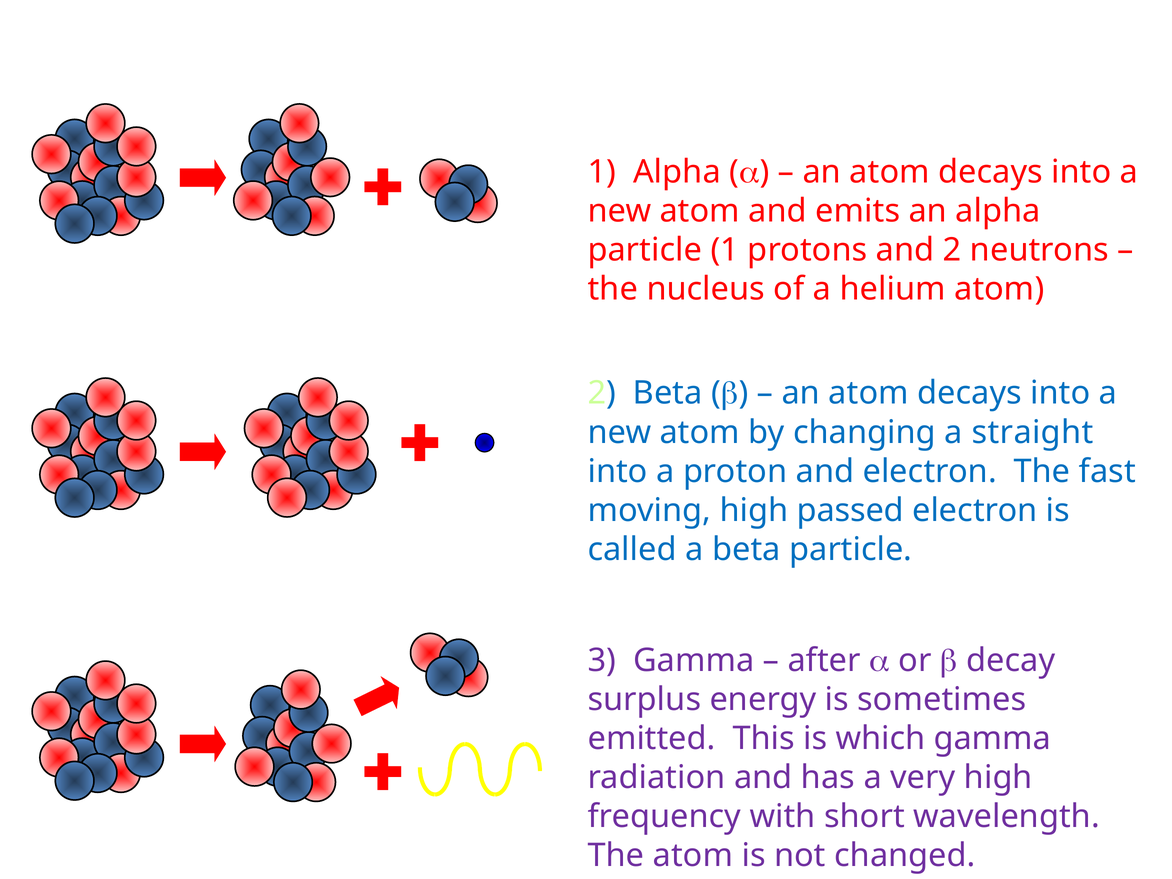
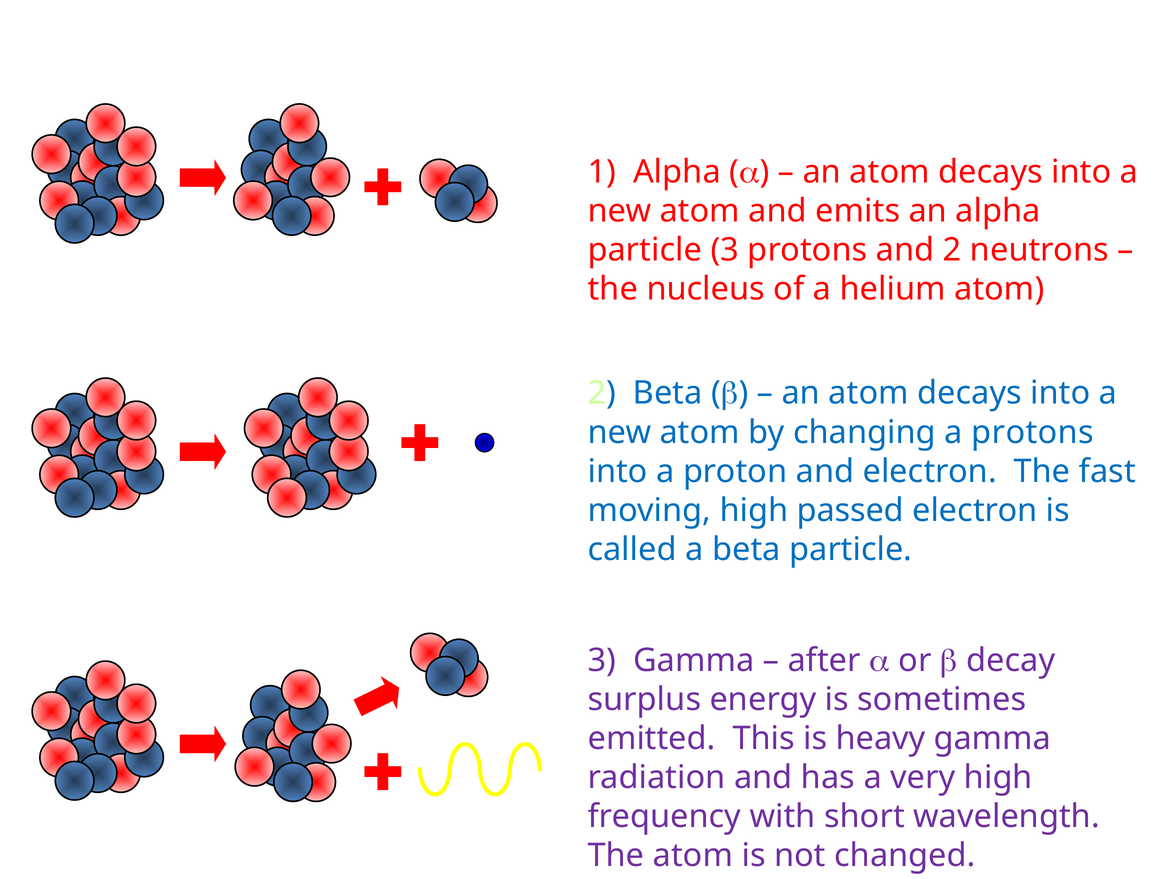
1: 1 -> 3 (725, 250)
a straight: straight -> protons (1033, 432)
which: which -> heavy (881, 738)
